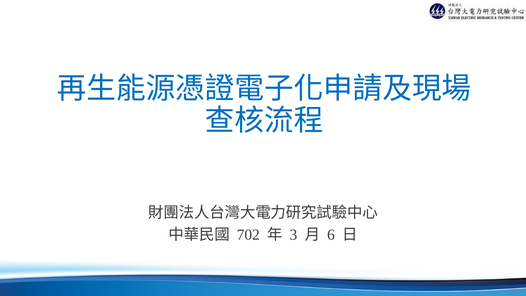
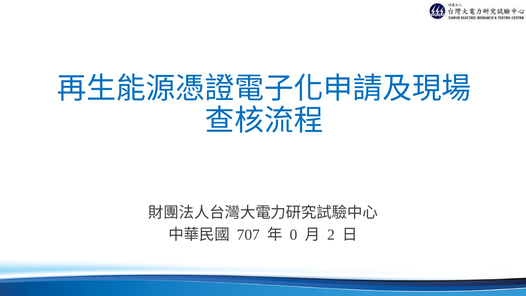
702: 702 -> 707 (248, 235)
3: 3 -> 0 (293, 235)
6: 6 -> 2 (331, 235)
